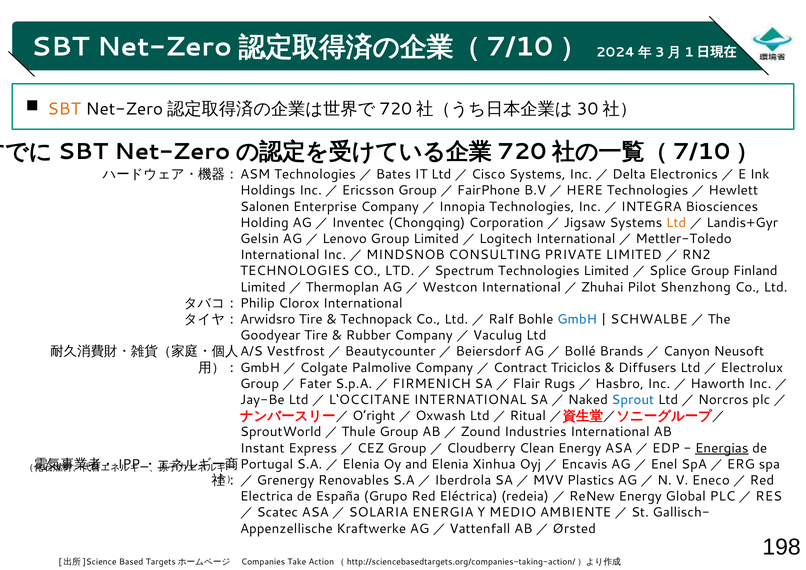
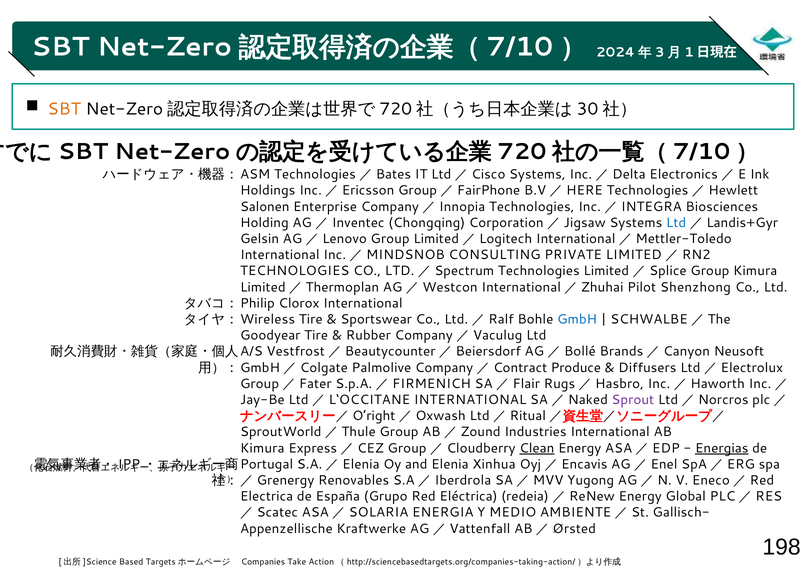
Ltd colour: orange -> blue (676, 223)
Group Finland: Finland -> Kimura (755, 271)
Arwidsro: Arwidsro -> Wireless (268, 319)
Technopack: Technopack -> Sportswear (376, 319)
Triciclos: Triciclos -> Produce (576, 368)
Sprout colour: blue -> purple (633, 400)
Instant: Instant -> Kimura (262, 448)
Clean underline: none -> present (537, 448)
Plastics: Plastics -> Yugong (591, 480)
